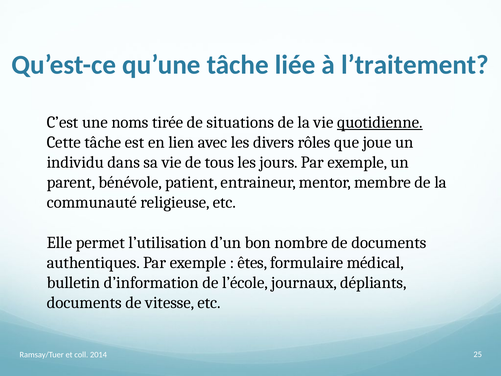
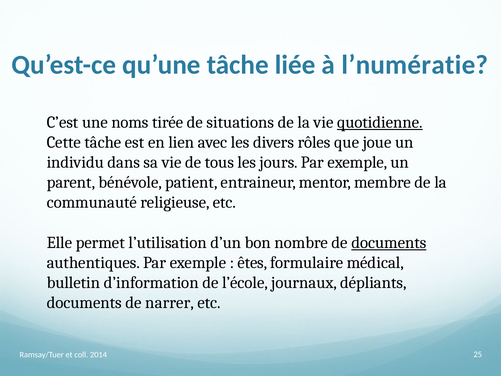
l’traitement: l’traitement -> l’numératie (415, 65)
documents underline: none -> present (389, 242)
vitesse: vitesse -> narrer (170, 303)
